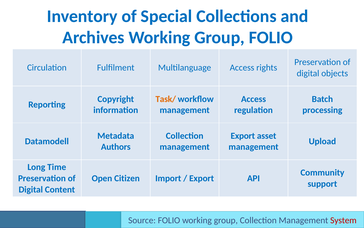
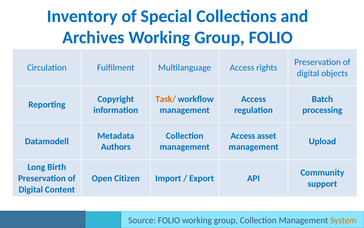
Export: Export -> Access (243, 136)
Time: Time -> Birth (57, 167)
System colour: red -> orange (343, 220)
